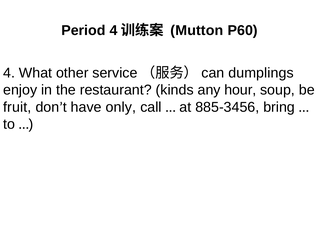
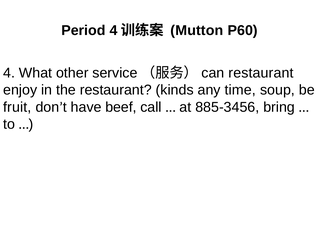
dumplings: dumplings -> restaurant (261, 73)
hour: hour -> time (240, 90)
only: only -> beef (121, 107)
